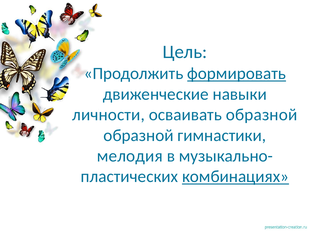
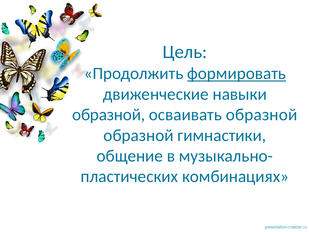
личности: личности -> образной (109, 115)
мелодия: мелодия -> общение (130, 156)
комбинациях underline: present -> none (236, 176)
